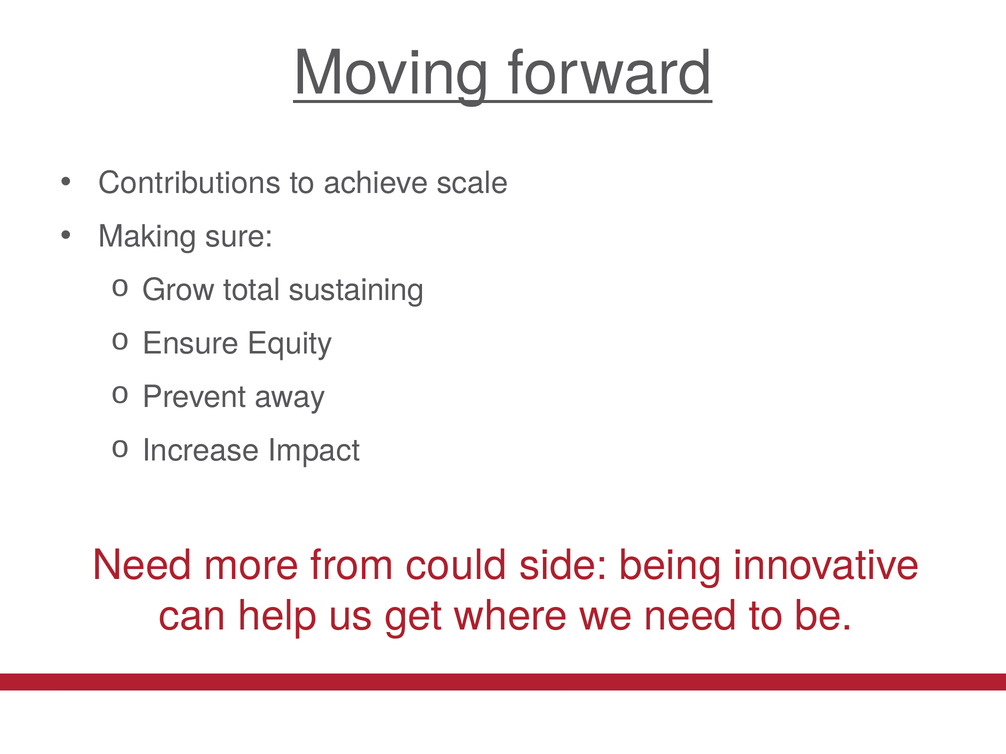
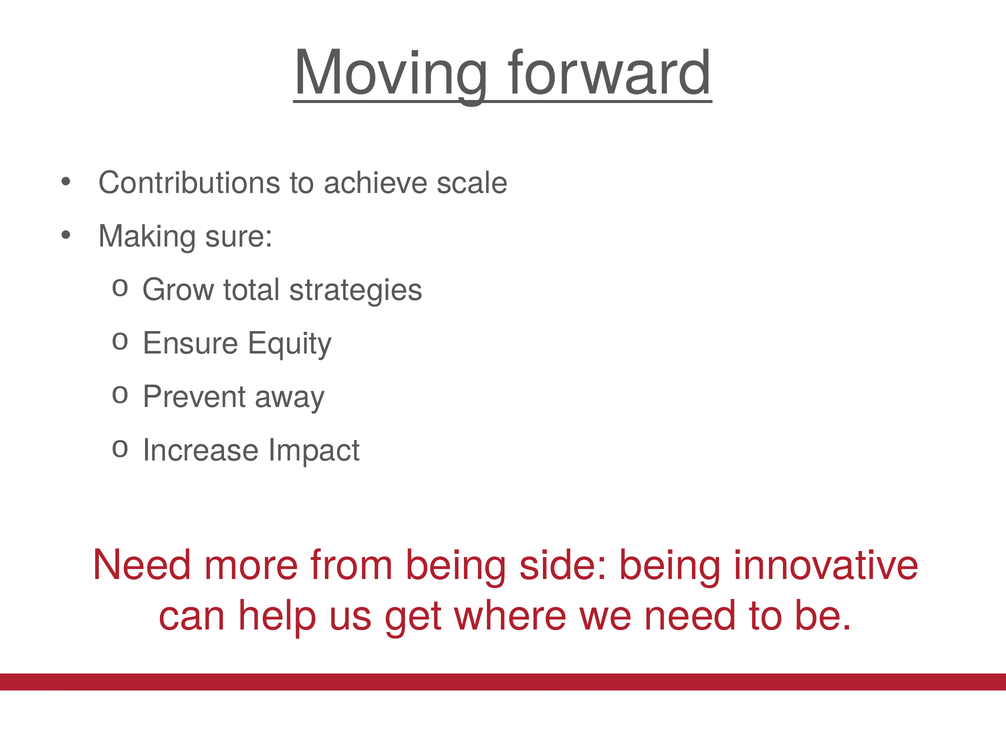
sustaining: sustaining -> strategies (356, 290)
from could: could -> being (457, 566)
